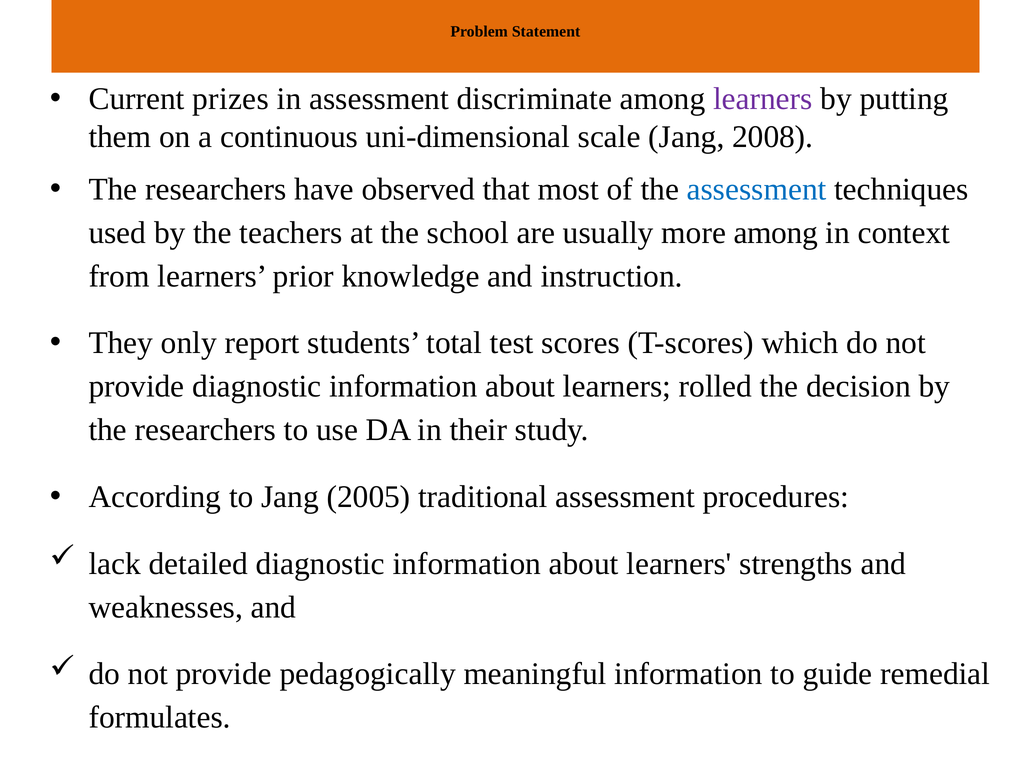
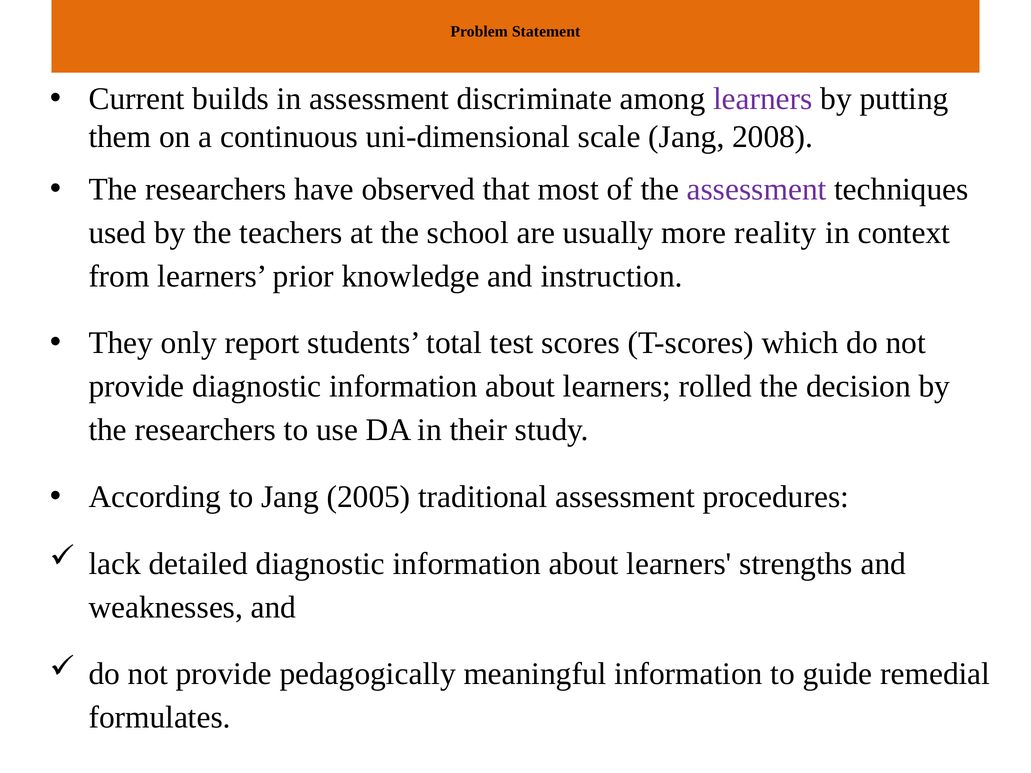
prizes: prizes -> builds (231, 99)
assessment colour: blue -> purple (757, 189)
more among: among -> reality (776, 233)
